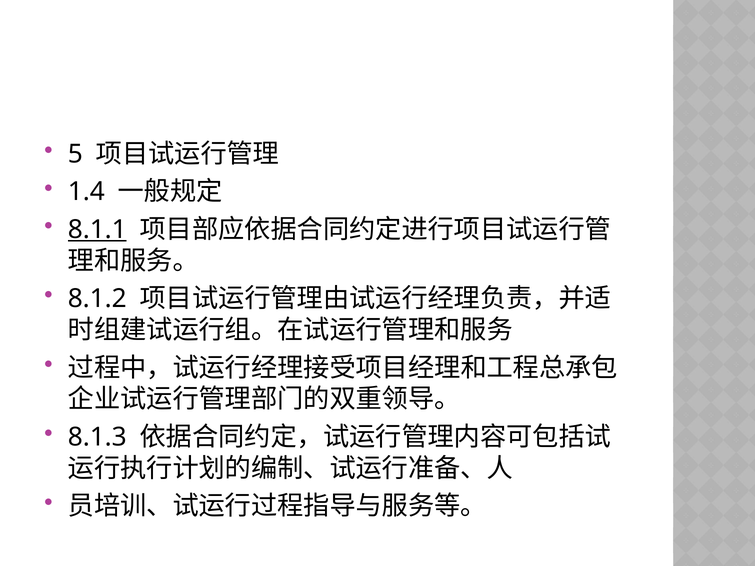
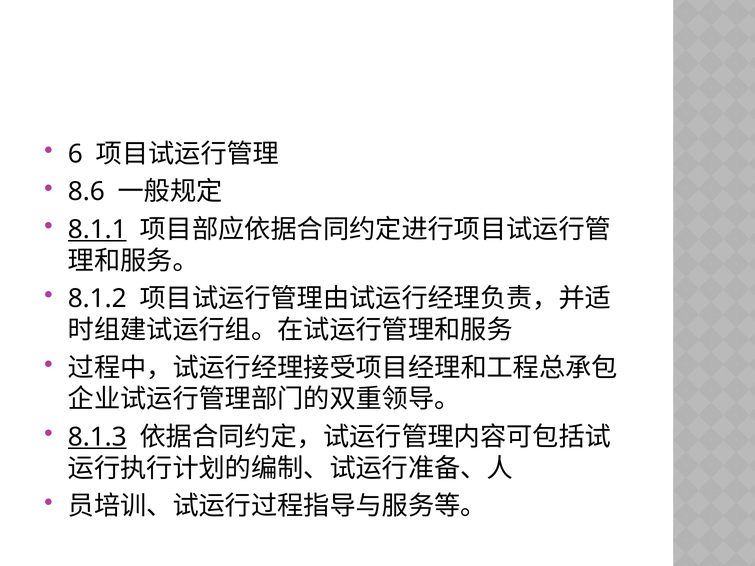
5: 5 -> 6 (75, 154)
1.4: 1.4 -> 8.6 (86, 192)
8.1.3 underline: none -> present (97, 437)
